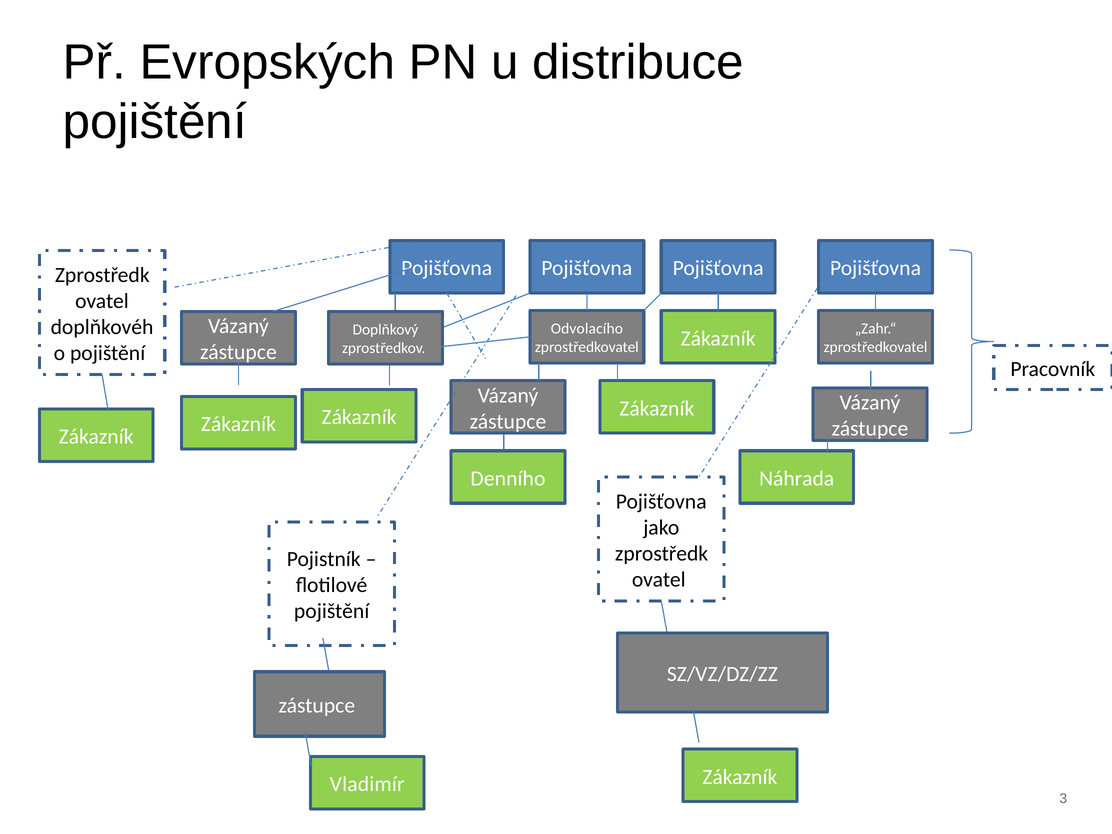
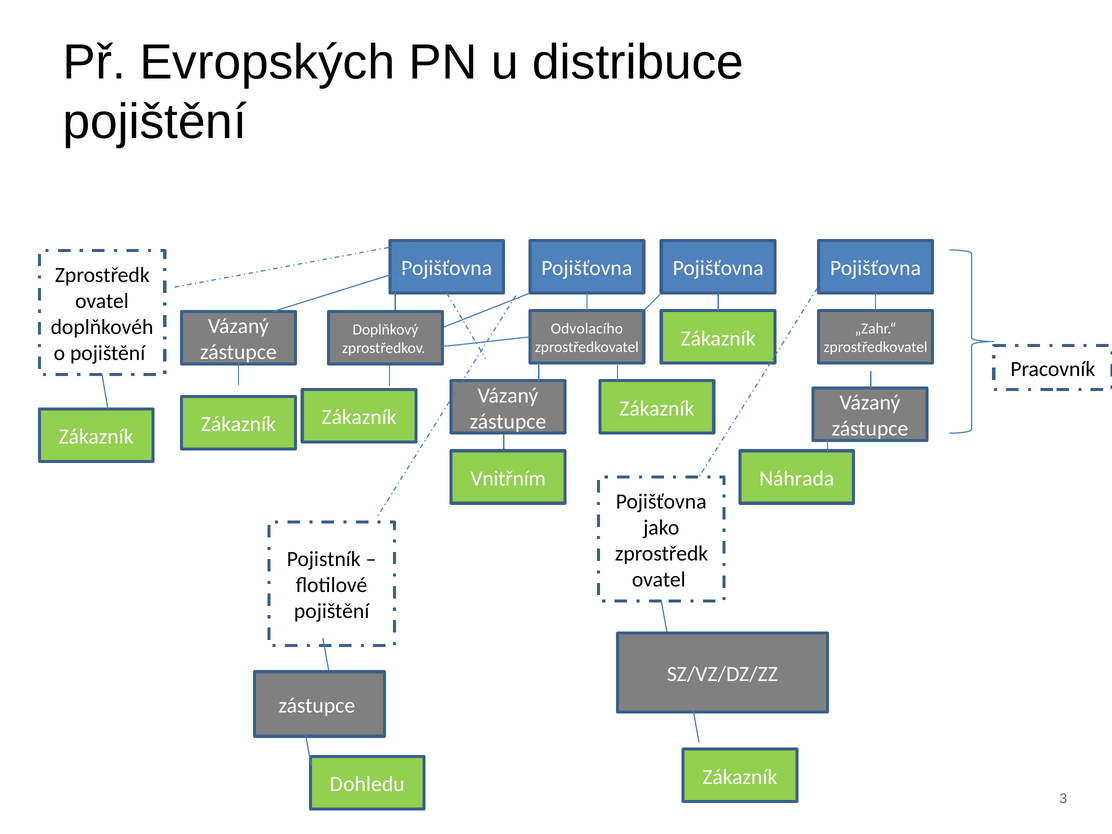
Denního: Denního -> Vnitřním (508, 478)
Vladimír: Vladimír -> Dohledu (367, 784)
